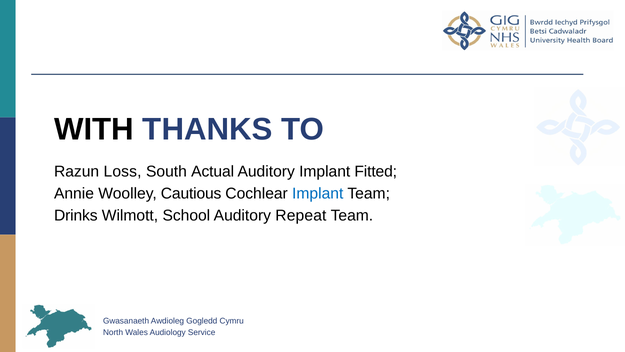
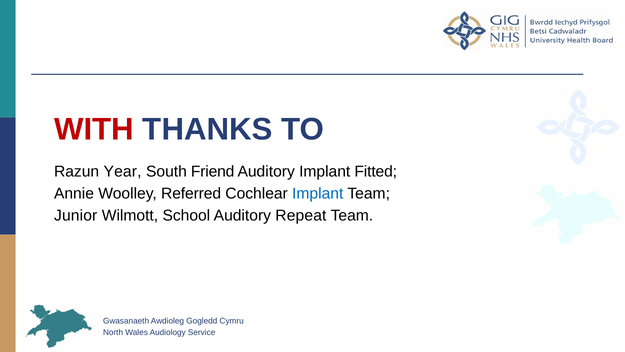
WITH colour: black -> red (94, 129)
Loss: Loss -> Year (123, 172)
Actual: Actual -> Friend (213, 172)
Cautious: Cautious -> Referred (191, 193)
Drinks: Drinks -> Junior (76, 215)
